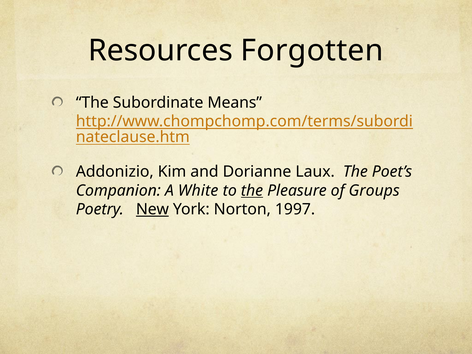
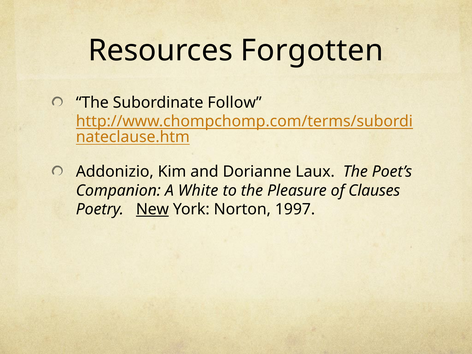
Means: Means -> Follow (235, 102)
the underline: present -> none (252, 191)
Groups: Groups -> Clauses (374, 191)
